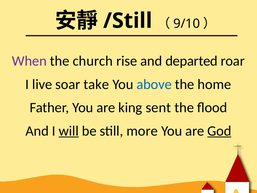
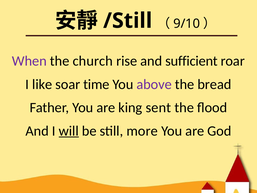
departed: departed -> sufficient (192, 61)
live: live -> like (42, 84)
take: take -> time (96, 84)
above colour: blue -> purple (154, 84)
home: home -> bread (214, 84)
God underline: present -> none (219, 131)
